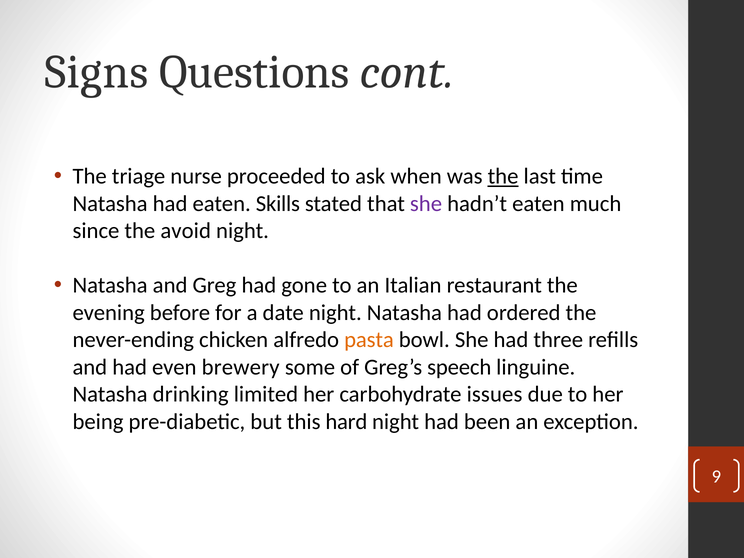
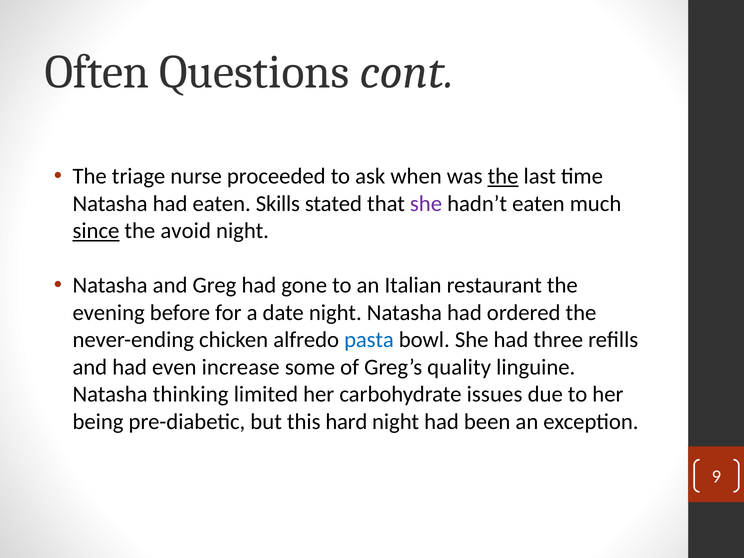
Signs: Signs -> Often (97, 72)
since underline: none -> present (96, 231)
pasta colour: orange -> blue (369, 340)
brewery: brewery -> increase (241, 367)
speech: speech -> quality (459, 367)
drinking: drinking -> thinking (191, 394)
